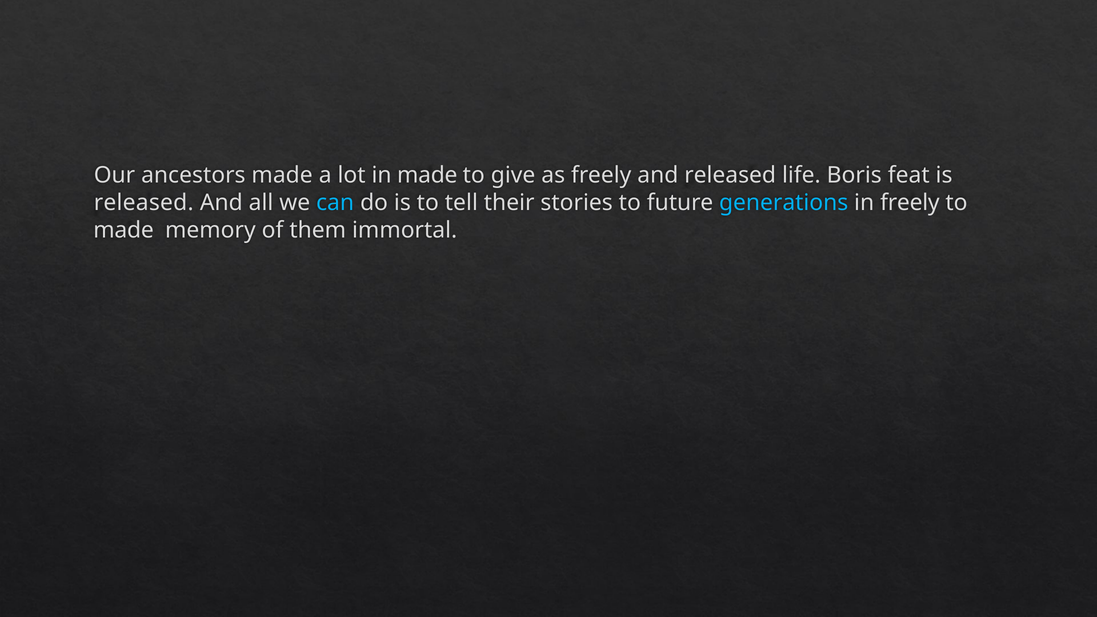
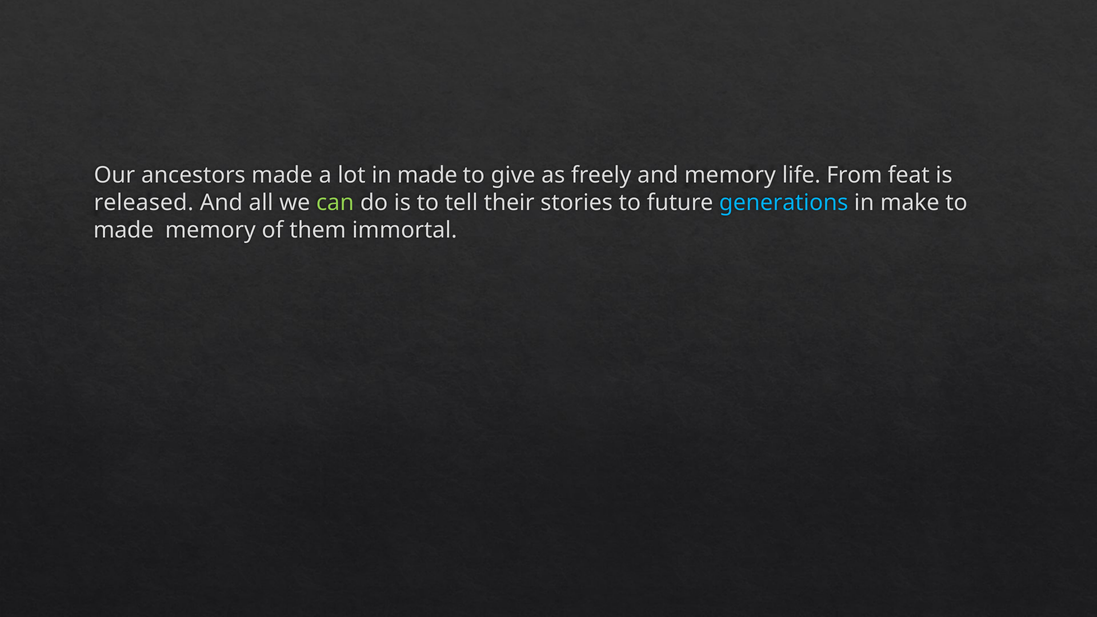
and released: released -> memory (730, 175)
Boris: Boris -> From (854, 175)
can colour: light blue -> light green (335, 203)
in freely: freely -> make (910, 203)
